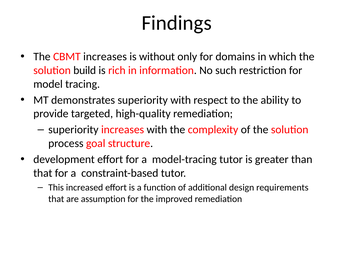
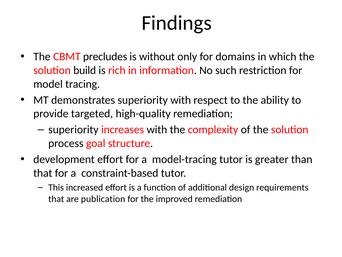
CBMT increases: increases -> precludes (105, 57)
assumption: assumption -> publication (103, 198)
